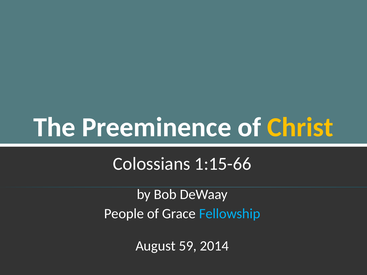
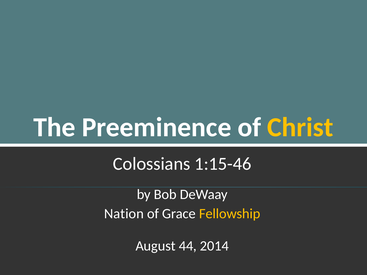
1:15-66: 1:15-66 -> 1:15-46 (223, 164)
People: People -> Nation (124, 214)
Fellowship colour: light blue -> yellow (230, 214)
59: 59 -> 44 (188, 246)
